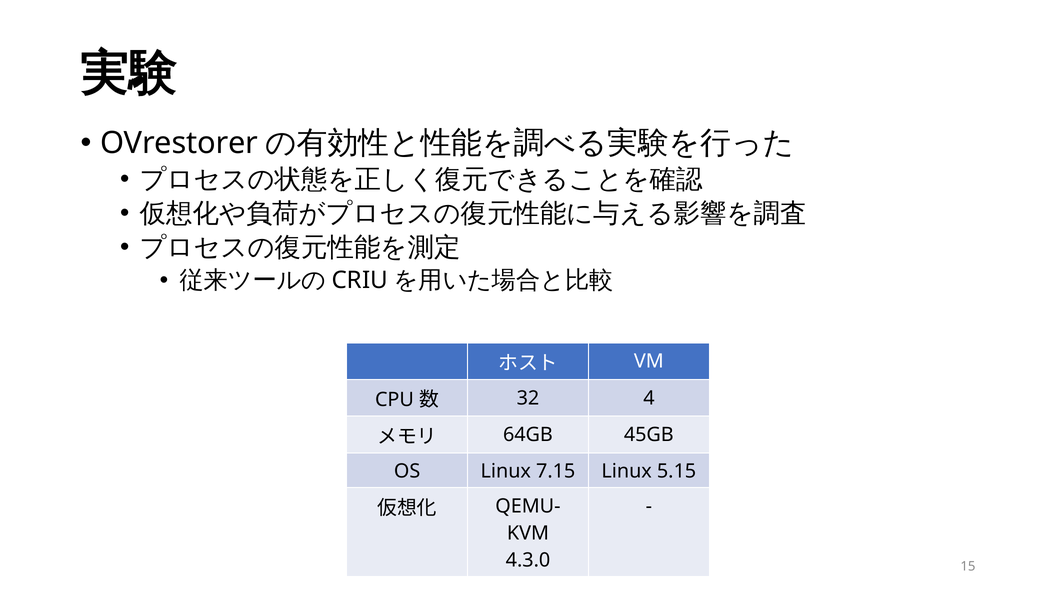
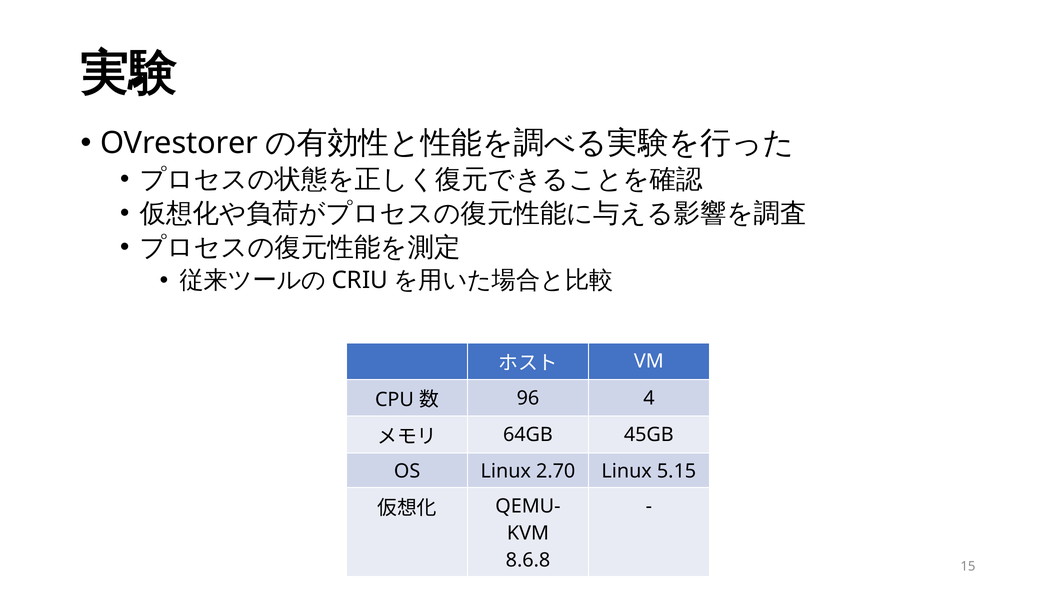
32: 32 -> 96 (528, 398)
7.15: 7.15 -> 2.70 (556, 471)
4.3.0: 4.3.0 -> 8.6.8 (528, 560)
